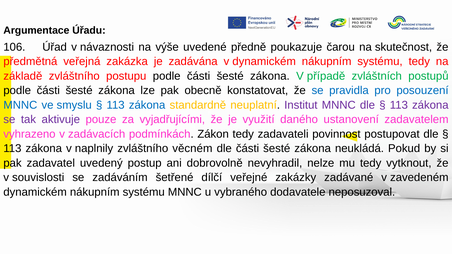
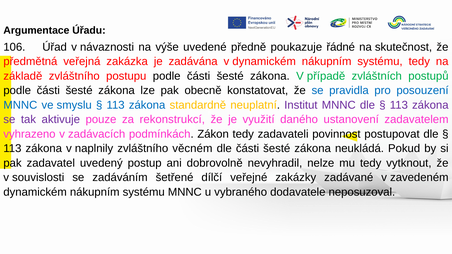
čarou: čarou -> řádné (341, 47)
vyjadřujícími: vyjadřujícími -> rekonstrukcí (172, 120)
